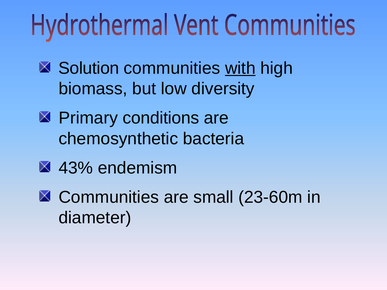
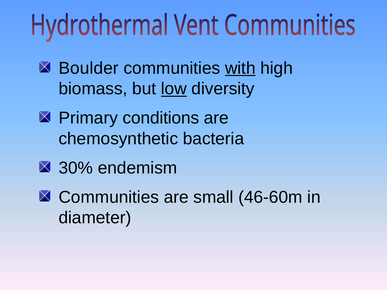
Solution: Solution -> Boulder (89, 68)
low underline: none -> present (174, 89)
43%: 43% -> 30% (76, 168)
23-60m: 23-60m -> 46-60m (270, 197)
